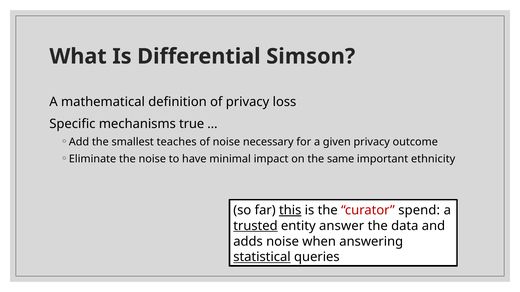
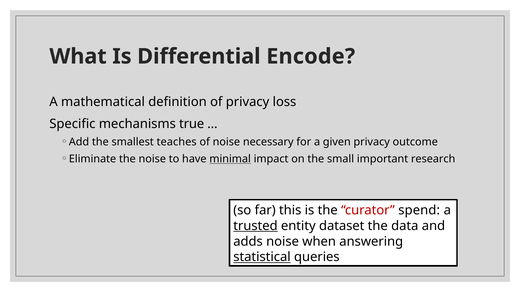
Simson: Simson -> Encode (311, 57)
minimal underline: none -> present (230, 159)
same: same -> small (341, 159)
ethnicity: ethnicity -> research (433, 159)
this underline: present -> none (290, 211)
answer: answer -> dataset (342, 226)
